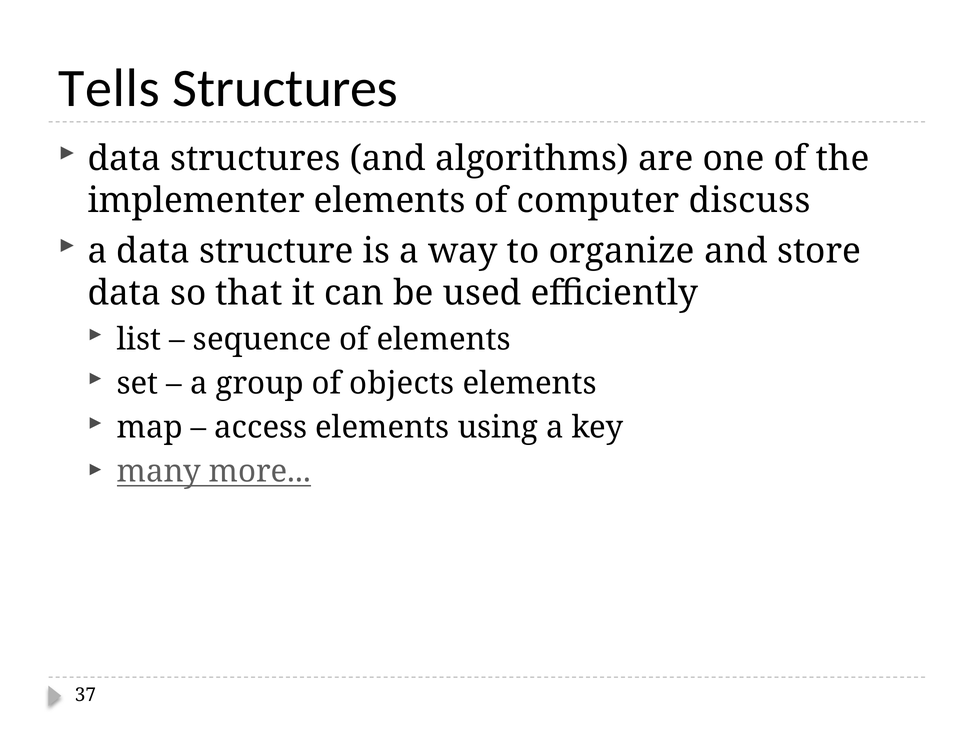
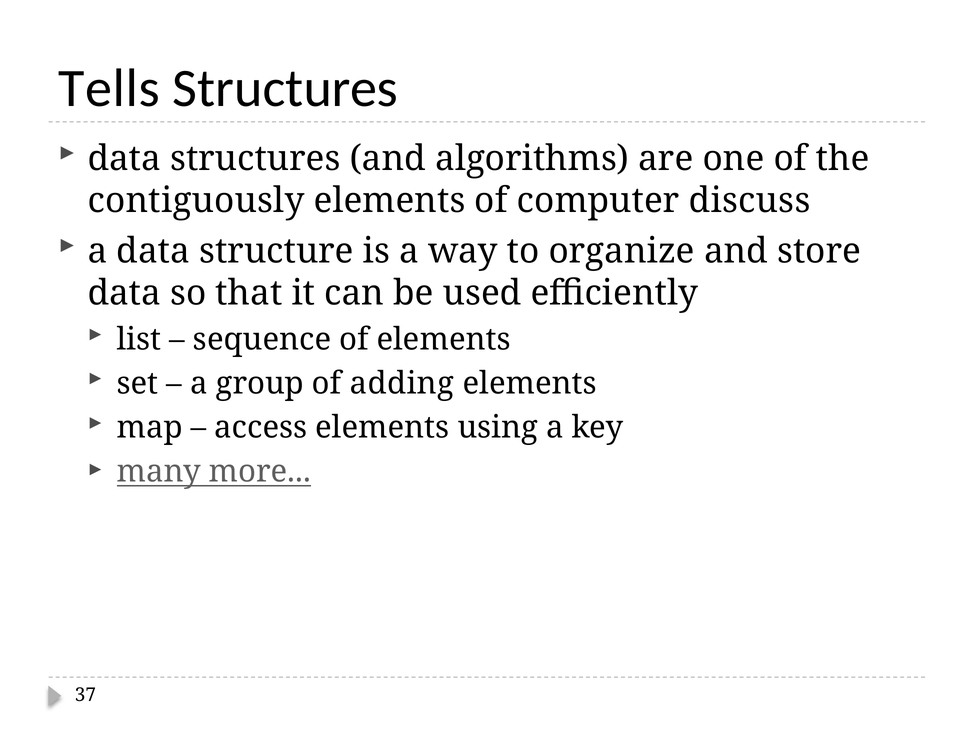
implementer: implementer -> contiguously (196, 200)
objects: objects -> adding (402, 383)
